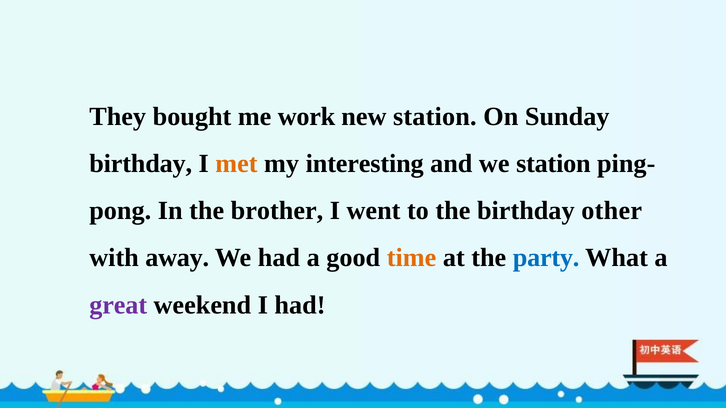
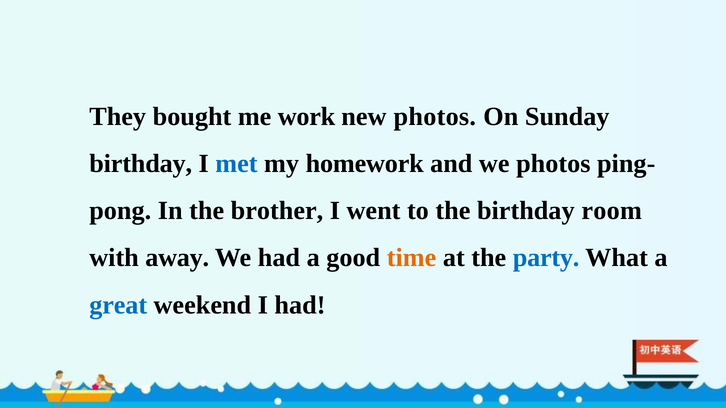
new station: station -> photos (435, 117)
met colour: orange -> blue (236, 164)
interesting: interesting -> homework (365, 164)
we station: station -> photos (553, 164)
other: other -> room (612, 211)
great colour: purple -> blue (118, 305)
